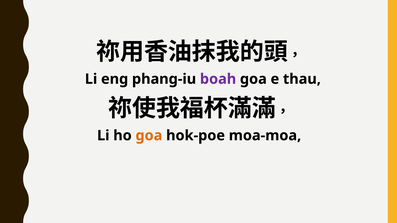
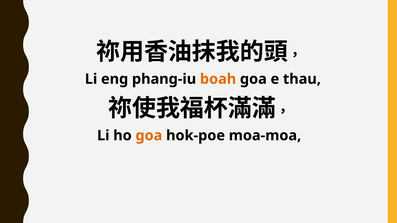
boah colour: purple -> orange (218, 79)
